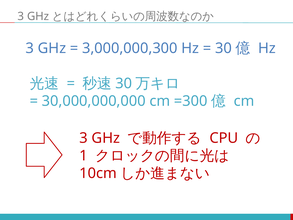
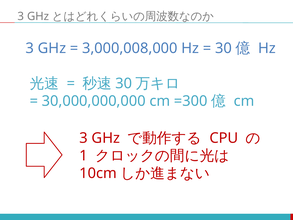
3,000,000,300: 3,000,000,300 -> 3,000,008,000 (130, 48)
